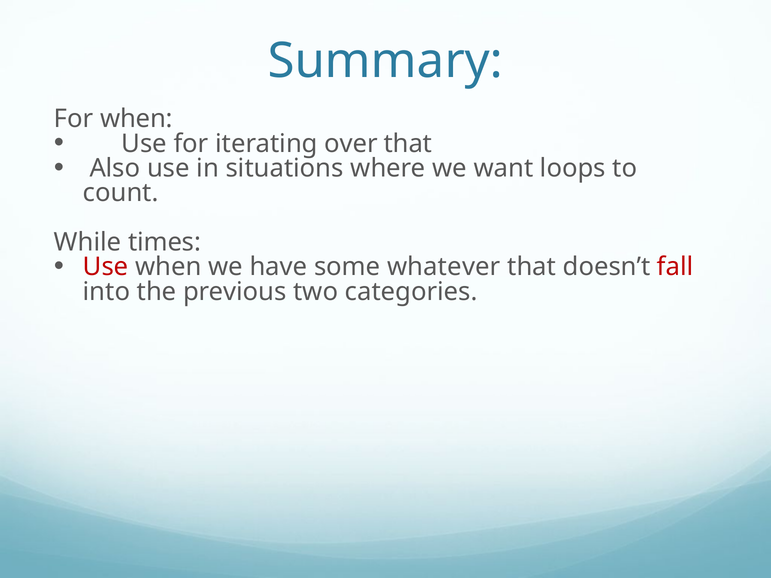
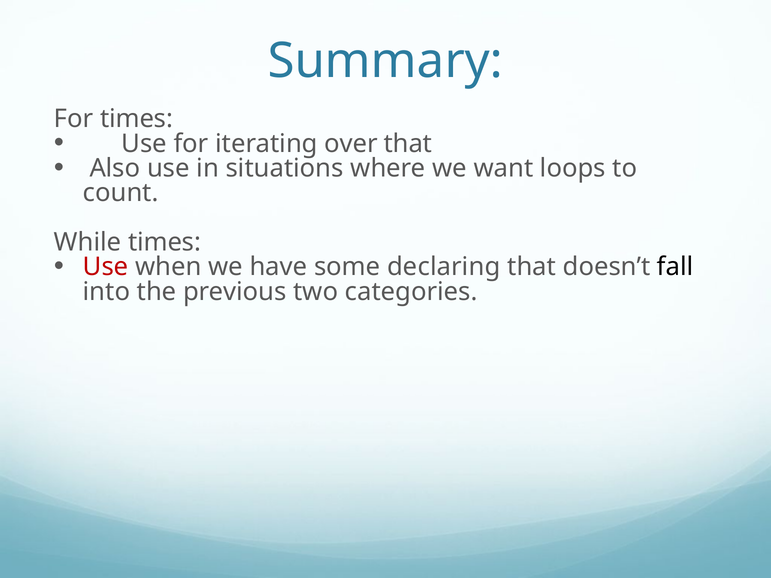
For when: when -> times (136, 119)
whatever: whatever -> declaring (444, 267)
fall colour: red -> black (675, 267)
